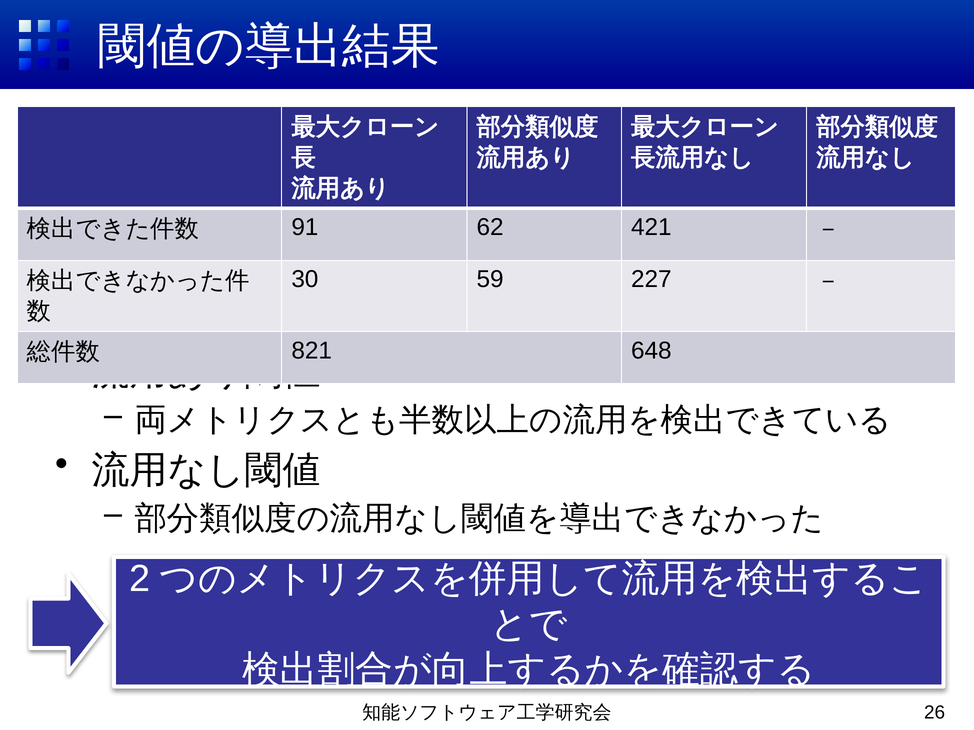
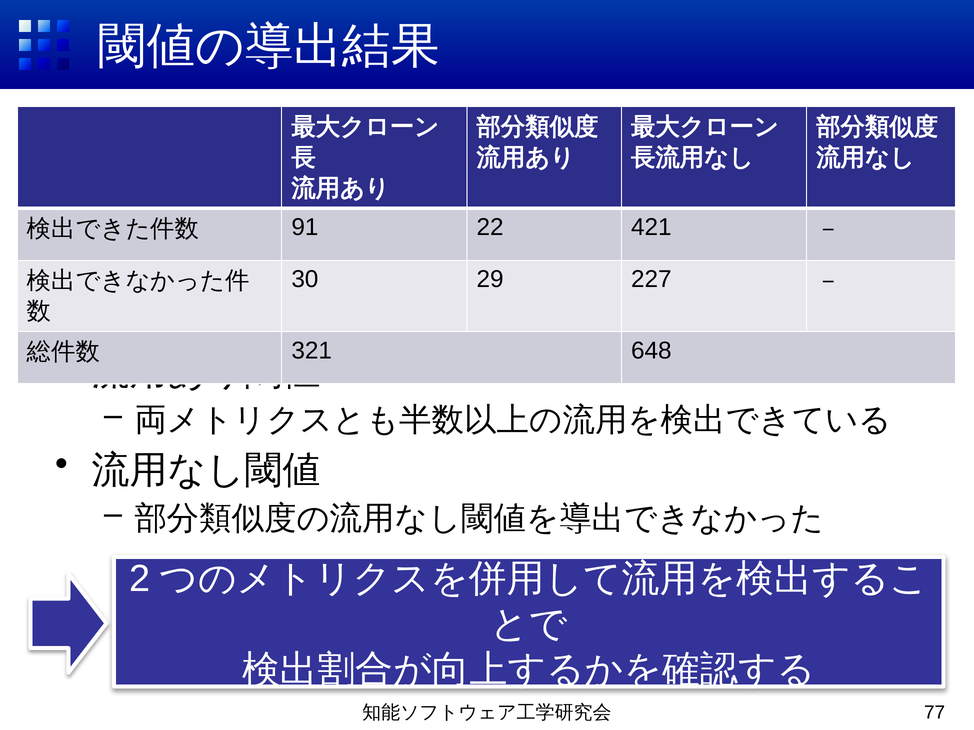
62: 62 -> 22 (490, 227)
59: 59 -> 29 (490, 280)
821: 821 -> 321 (312, 351)
26: 26 -> 77 (935, 713)
